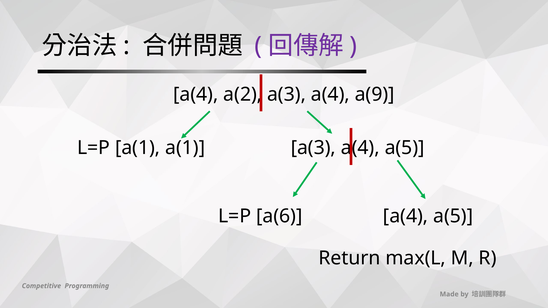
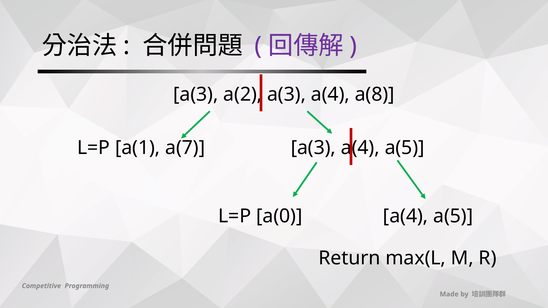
a(4: a(4 -> a(3 (196, 94)
a(9: a(9 -> a(8 (375, 94)
a(1 a(1: a(1 -> a(7 (185, 148)
a(6: a(6 -> a(0 (279, 216)
